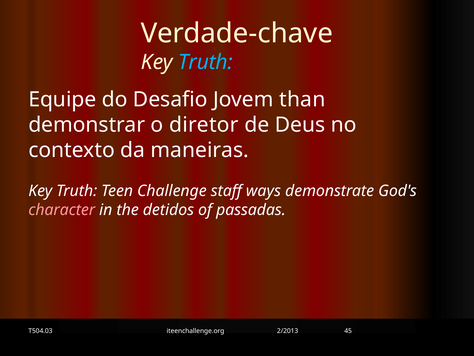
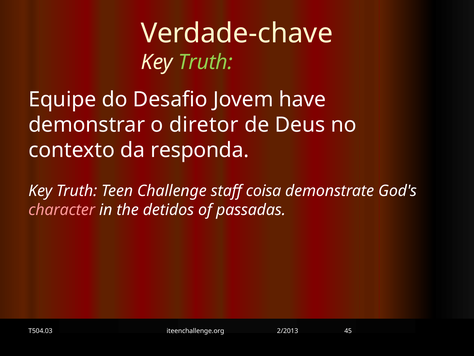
Truth colour: light blue -> light green (206, 62)
than: than -> have (302, 99)
maneiras: maneiras -> responda (200, 150)
ways: ways -> coisa (264, 191)
